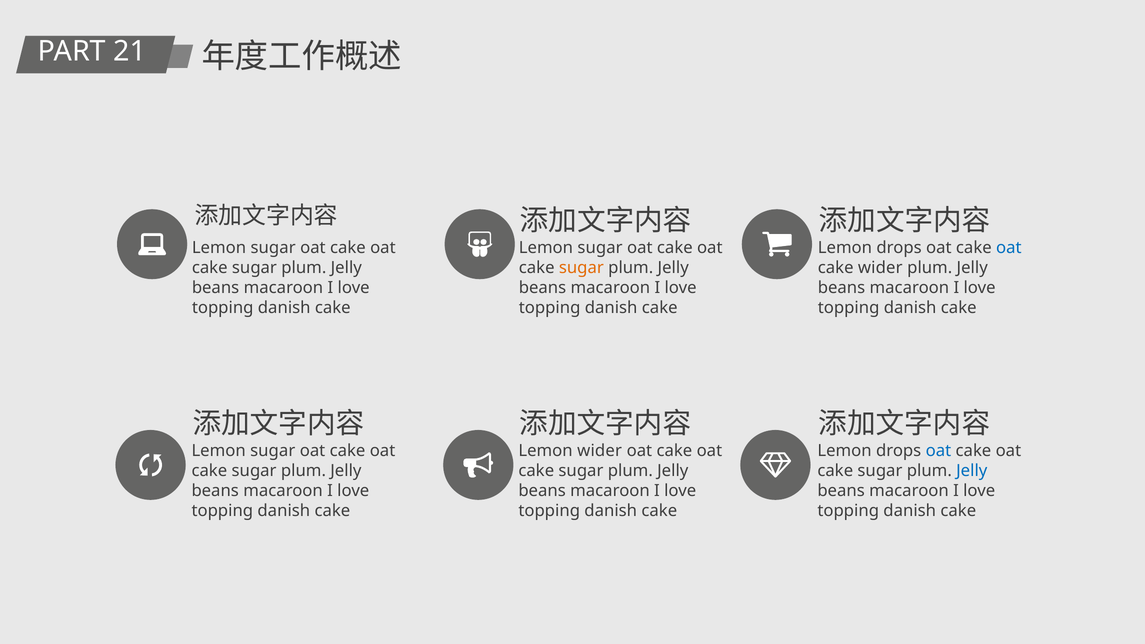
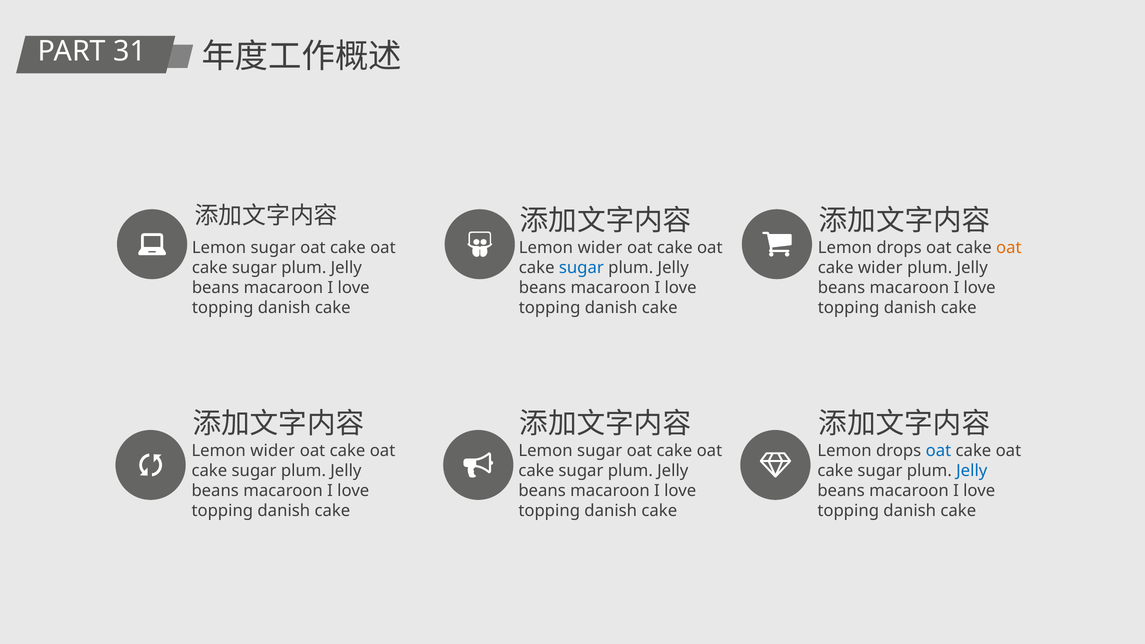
21: 21 -> 31 (130, 51)
sugar: sugar -> wider (600, 248)
oat colour: blue -> orange (1009, 248)
sugar colour: orange -> blue (581, 268)
sugar: sugar -> wider (273, 451)
wider: wider -> sugar (600, 451)
